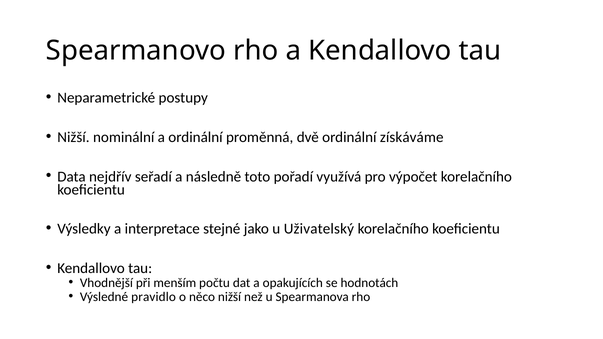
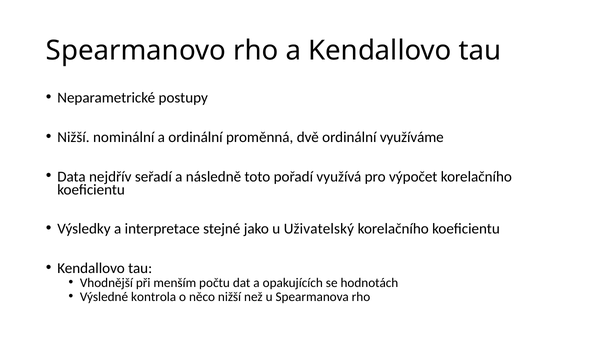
získáváme: získáváme -> využíváme (412, 137)
pravidlo: pravidlo -> kontrola (154, 297)
